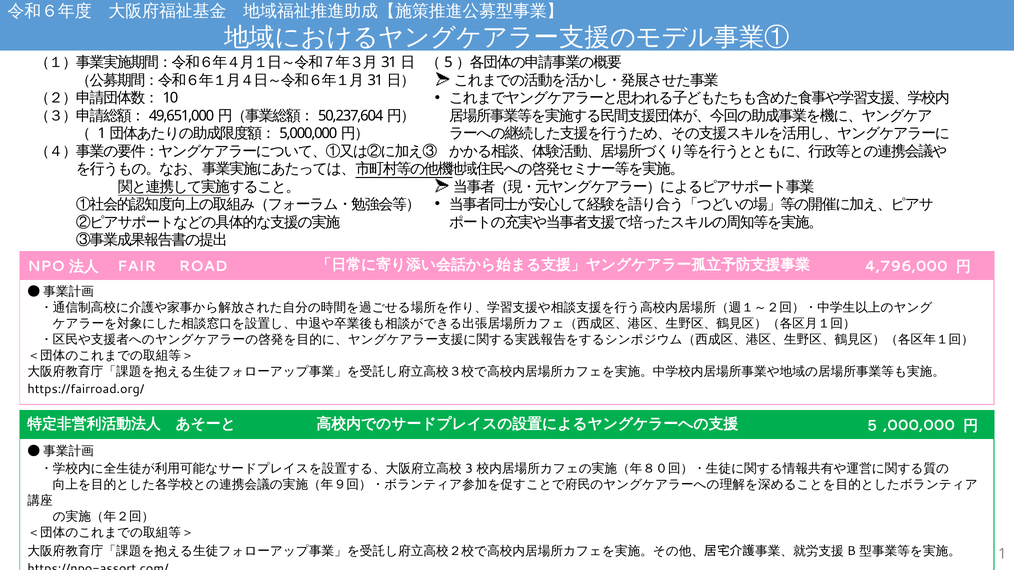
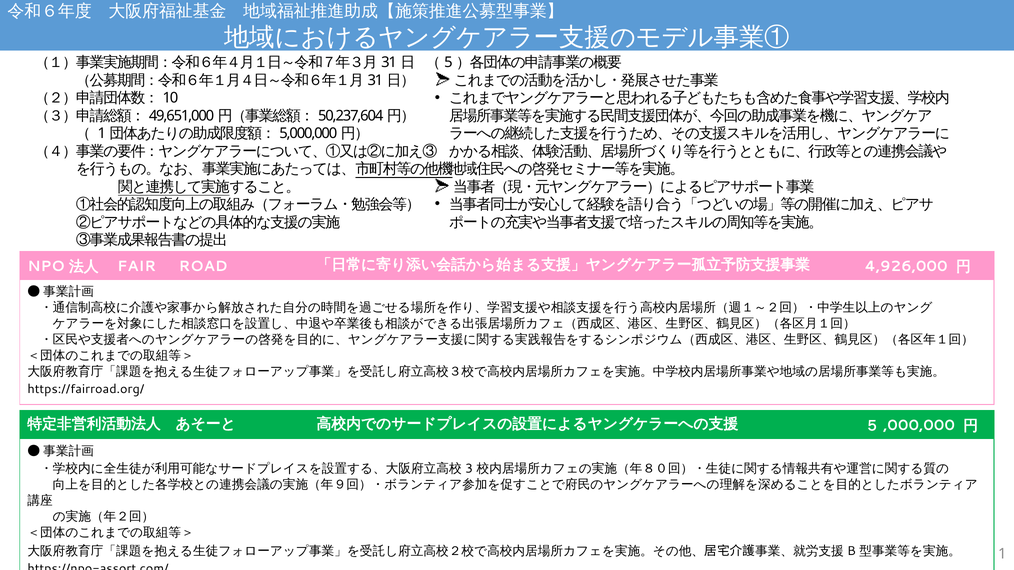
4,796,000: 4,796,000 -> 4,926,000 (906, 267)
